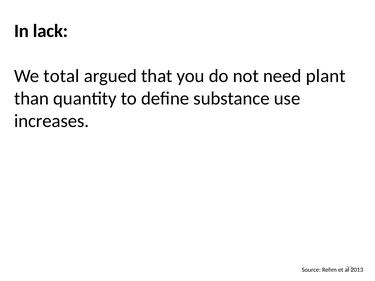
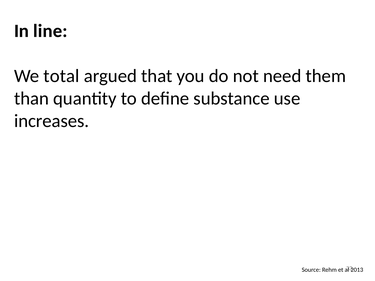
lack: lack -> line (50, 31)
plant: plant -> them (326, 76)
